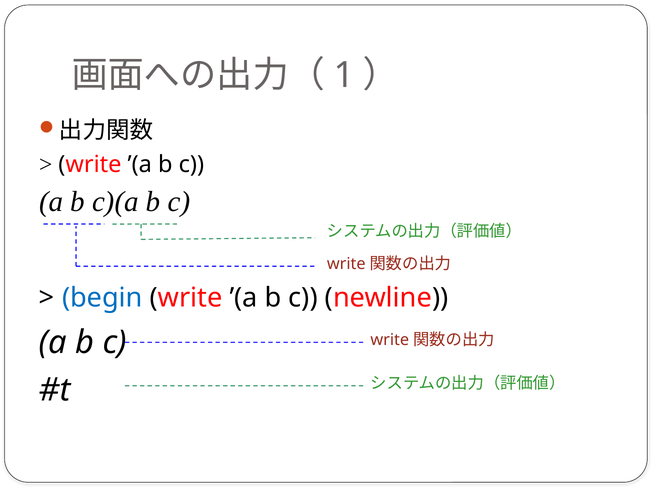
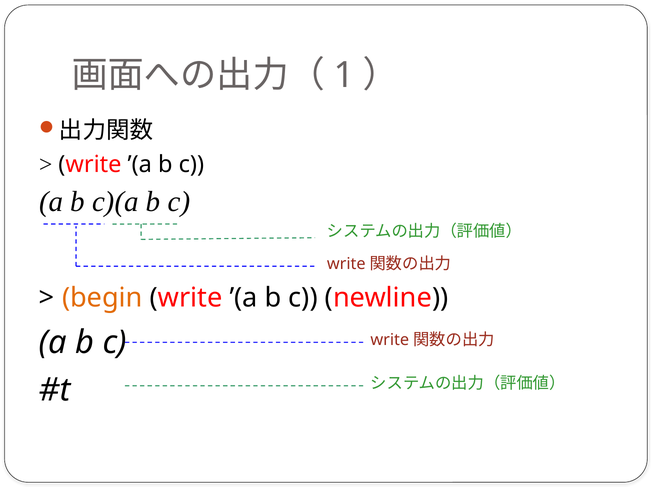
begin colour: blue -> orange (102, 298)
